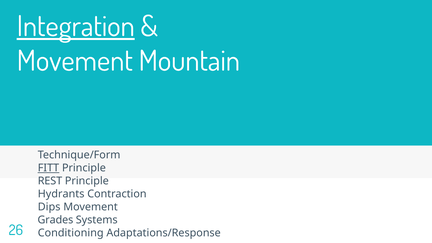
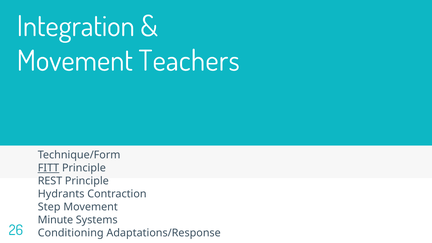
Integration underline: present -> none (76, 27)
Mountain: Mountain -> Teachers (189, 61)
Dips: Dips -> Step (49, 207)
Grades: Grades -> Minute (55, 220)
